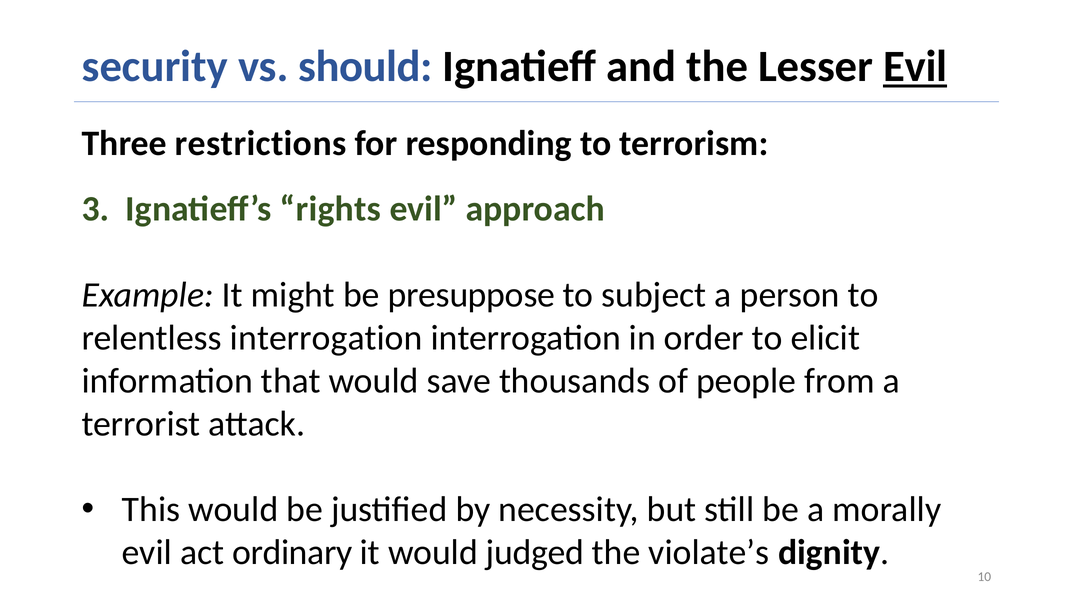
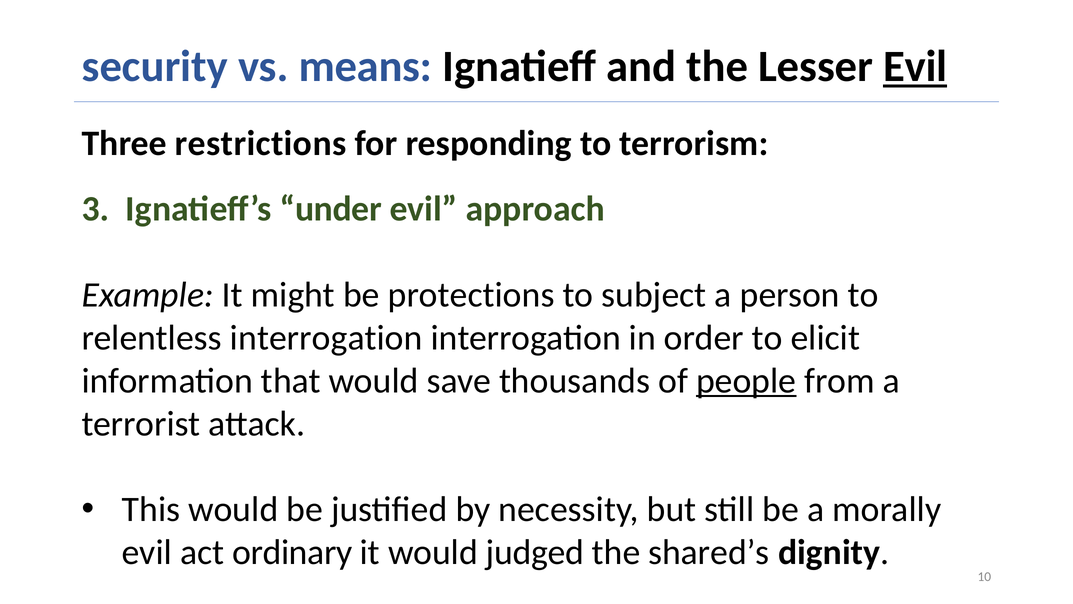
should: should -> means (365, 67)
rights: rights -> under (331, 209)
presuppose: presuppose -> protections (471, 295)
people underline: none -> present (746, 380)
violate’s: violate’s -> shared’s (709, 552)
